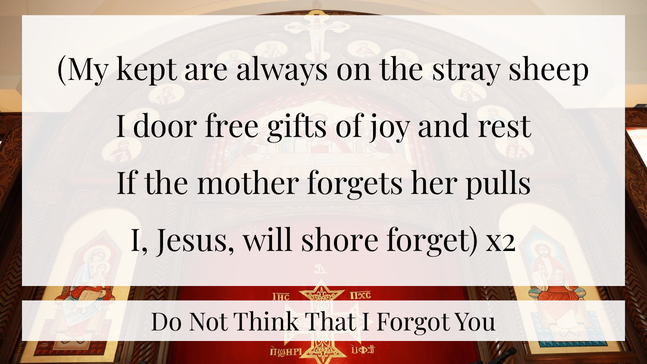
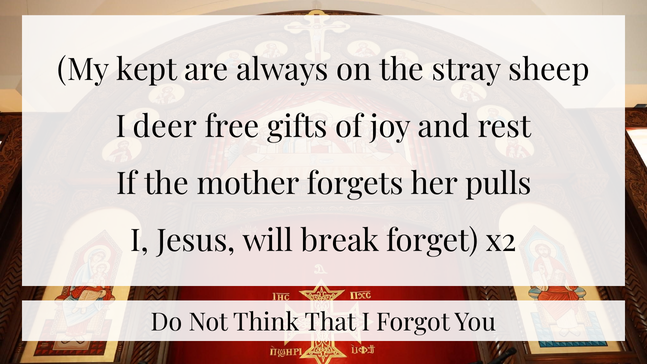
door: door -> deer (165, 127)
shore: shore -> break (340, 241)
